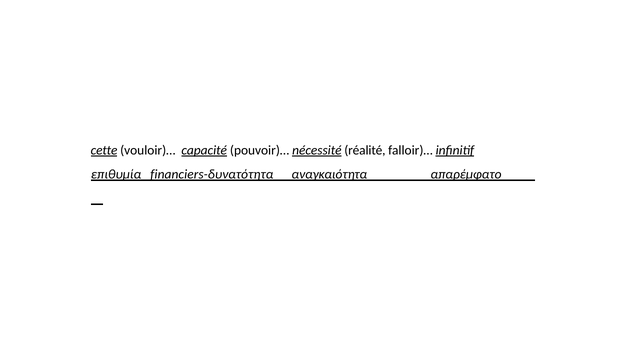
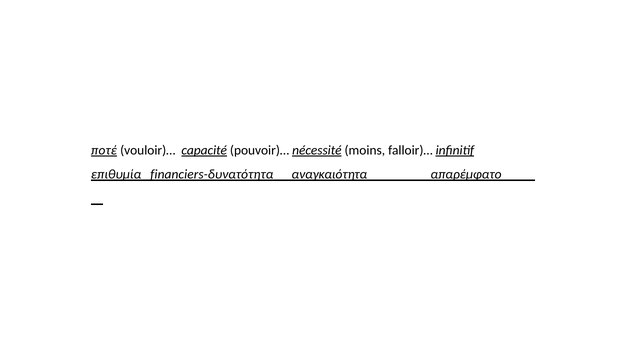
cette: cette -> ποτέ (104, 150)
réalité: réalité -> moins (365, 150)
